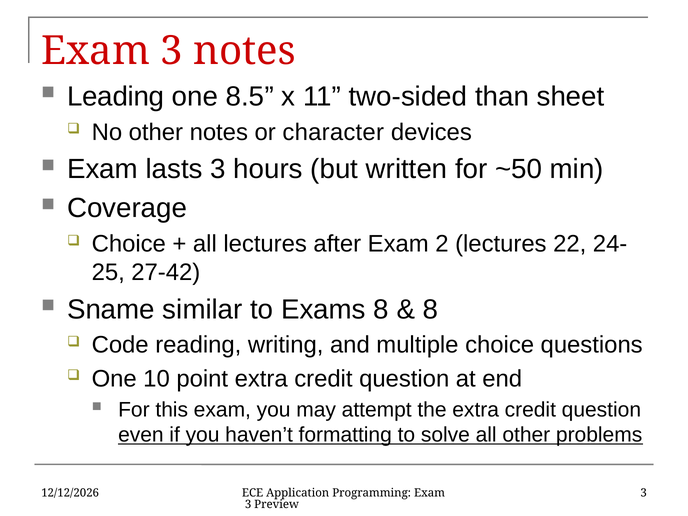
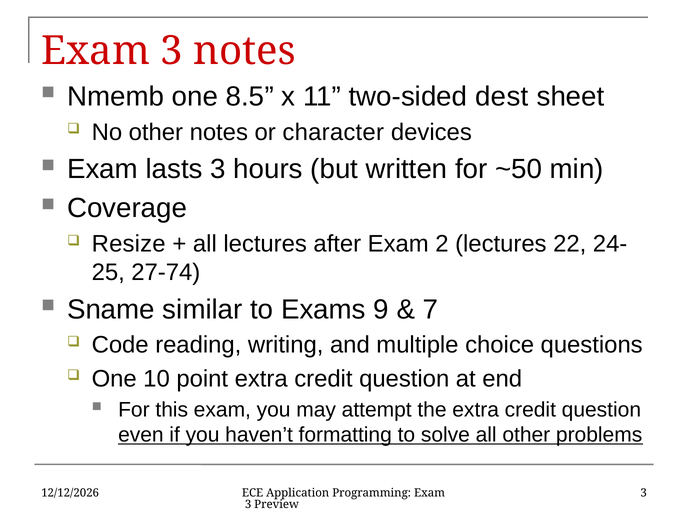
Leading: Leading -> Nmemb (116, 97)
than: than -> dest (502, 97)
Choice: Choice -> Resize (129, 244)
27-42: 27-42 -> 27-74 (166, 272)
Exams 8: 8 -> 9 (381, 309)
8: 8 -> 7 (430, 309)
